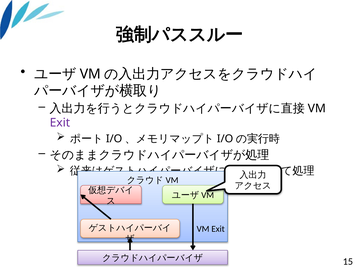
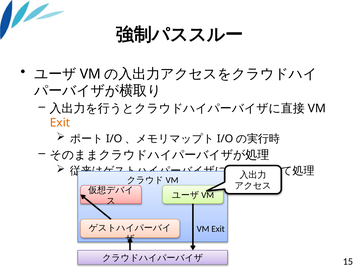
Exit colour: purple -> orange (60, 123)
